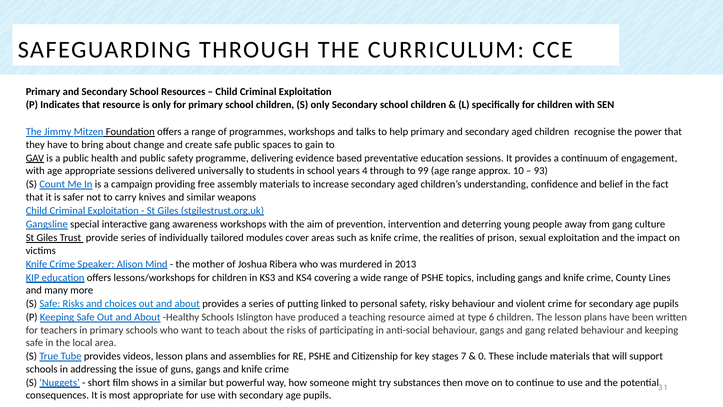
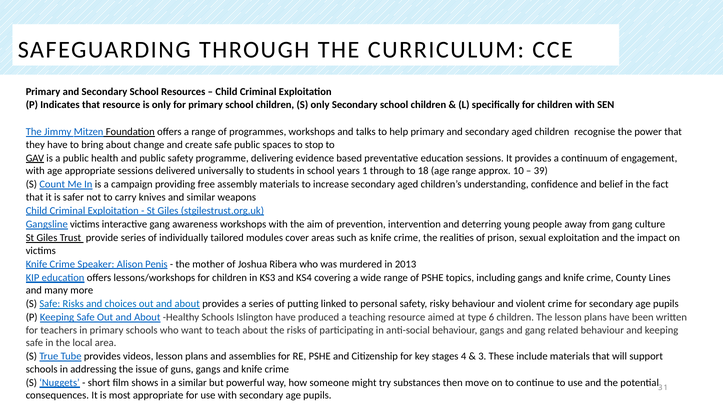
gain: gain -> stop (314, 145)
4: 4 -> 1 (365, 171)
99: 99 -> 18 (423, 171)
93: 93 -> 39 (541, 171)
Gangsline special: special -> victims (85, 224)
Mind: Mind -> Penis (156, 264)
7: 7 -> 4 (464, 356)
0: 0 -> 3 (482, 356)
